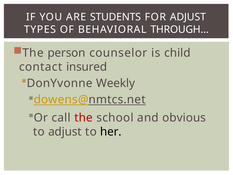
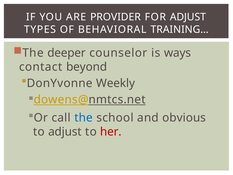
STUDENTS: STUDENTS -> PROVIDER (115, 17)
THROUGH…: THROUGH… -> TRAINING… (180, 29)
person: person -> deeper (67, 53)
child: child -> ways (178, 53)
insured: insured -> beyond (87, 67)
the colour: red -> blue (83, 118)
her colour: black -> red (111, 132)
